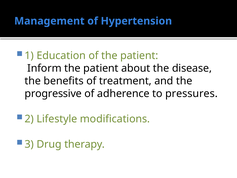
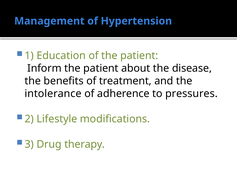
progressive: progressive -> intolerance (53, 93)
